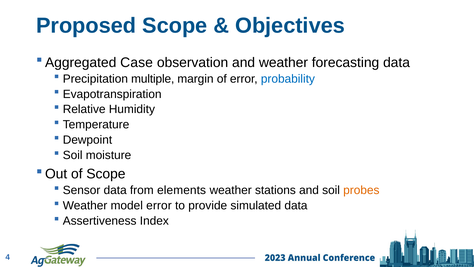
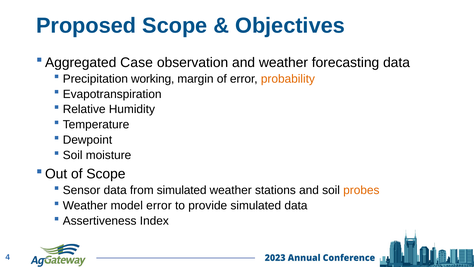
multiple: multiple -> working (153, 79)
probability colour: blue -> orange (288, 79)
from elements: elements -> simulated (182, 190)
